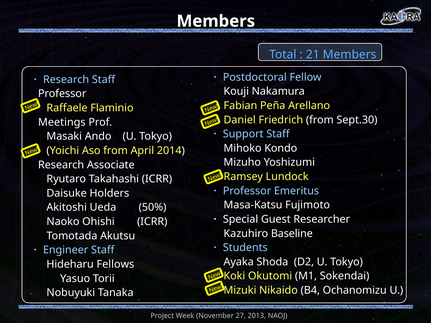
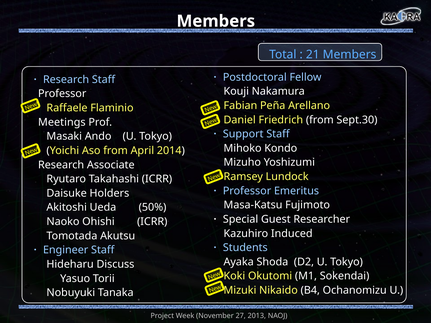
Baseline: Baseline -> Induced (292, 234)
Fellows: Fellows -> Discuss (115, 264)
